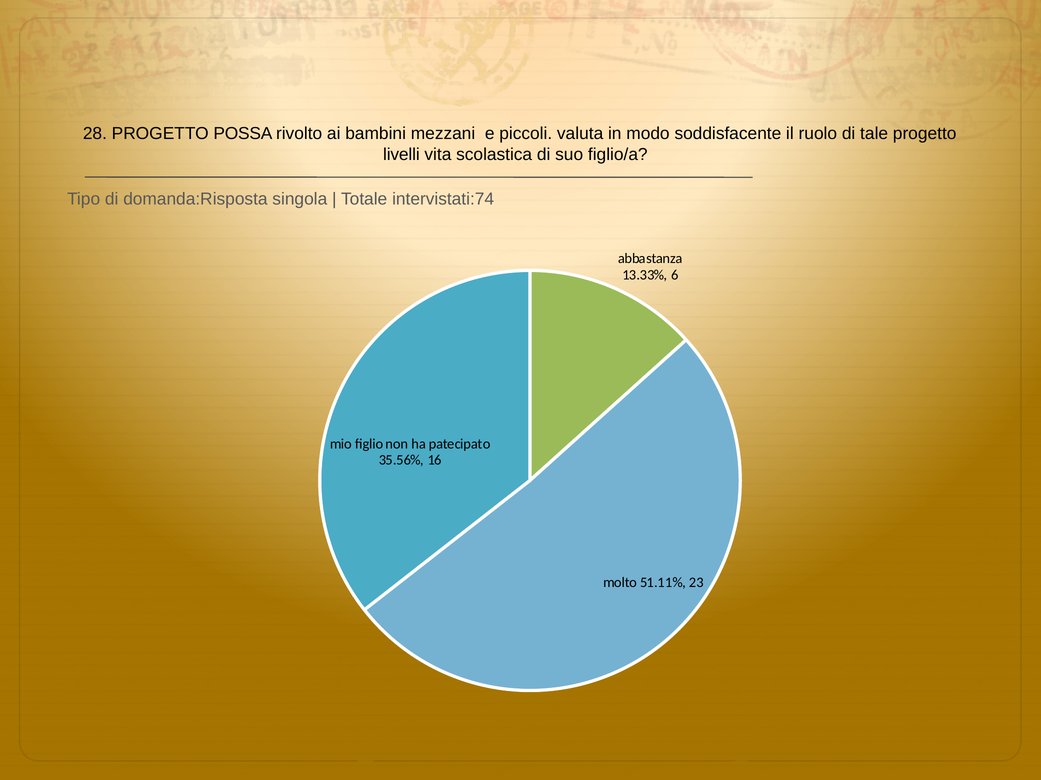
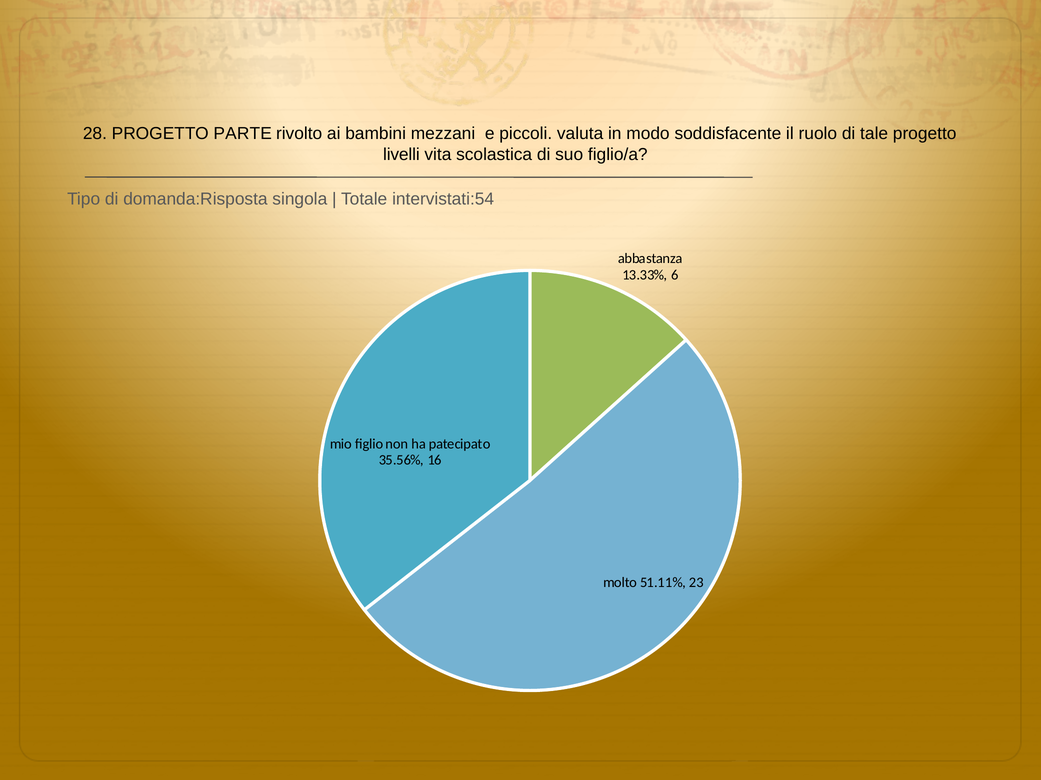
POSSA: POSSA -> PARTE (243, 134)
intervistati:74: intervistati:74 -> intervistati:54 (443, 199)
